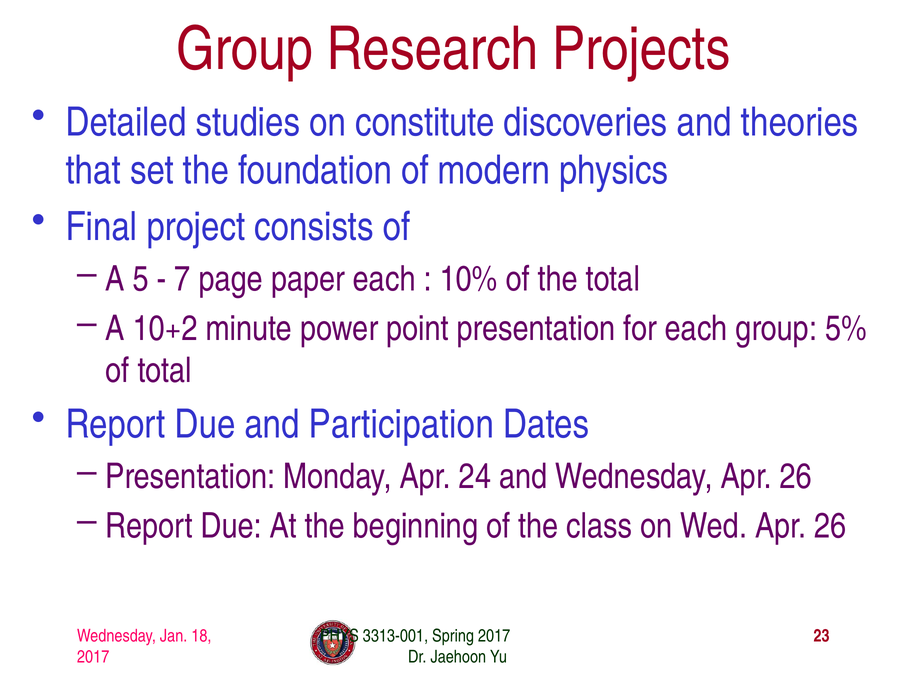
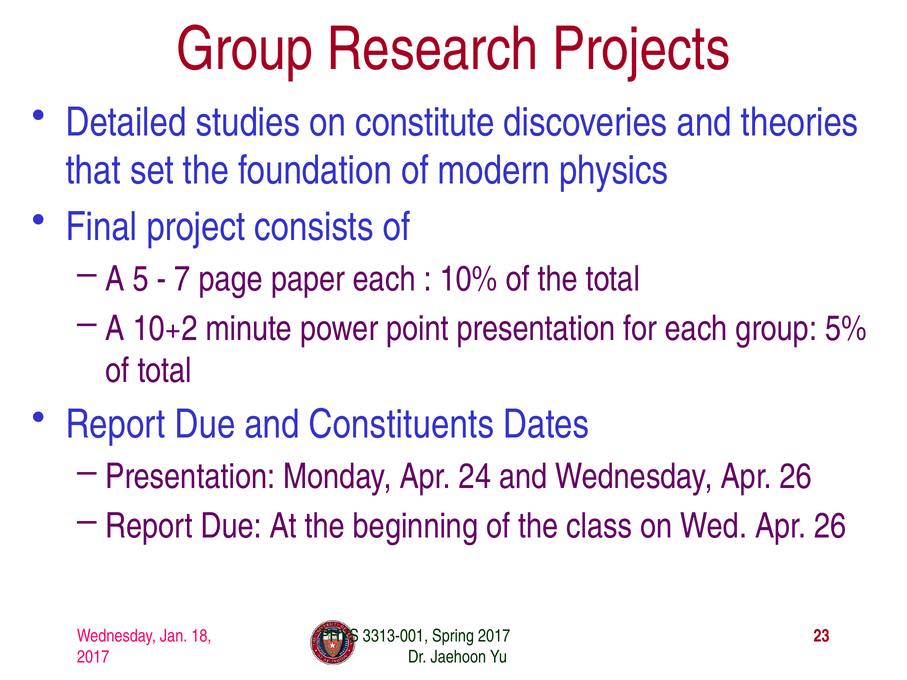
Participation: Participation -> Constituents (401, 425)
